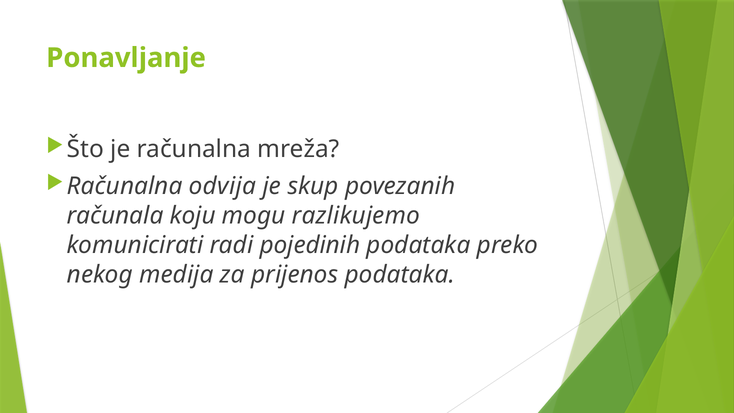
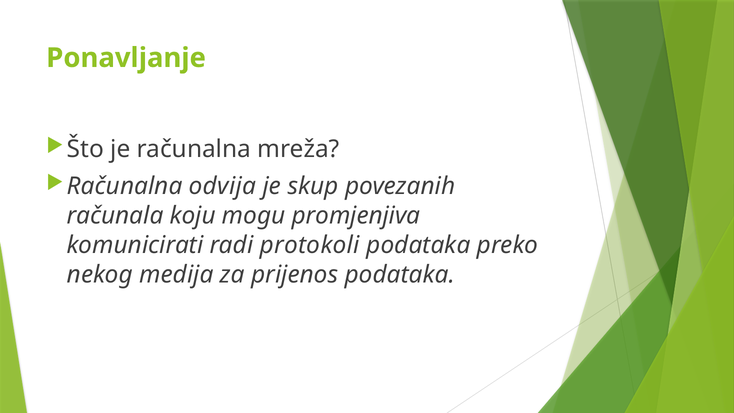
razlikujemo: razlikujemo -> promjenjiva (356, 216)
pojedinih: pojedinih -> protokoli (310, 245)
